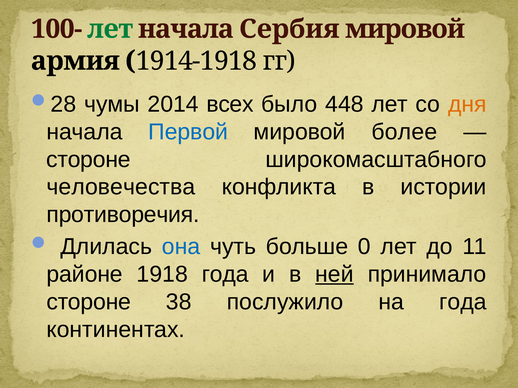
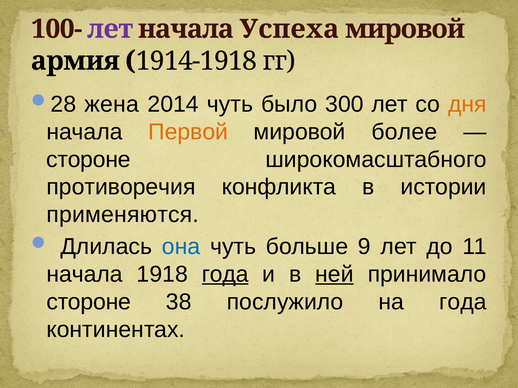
лет colour: green -> purple (110, 29)
Сербия: Сербия -> Успеха (289, 29)
чумы: чумы -> жена (112, 104)
2014 всех: всех -> чуть (230, 104)
448: 448 -> 300 (344, 104)
Первой colour: blue -> orange (188, 132)
человечества: человечества -> противоречия (121, 187)
противоречия: противоречия -> применяются (123, 215)
0: 0 -> 9 (364, 247)
районе: районе -> начала (85, 275)
года underline: none -> present (225, 275)
